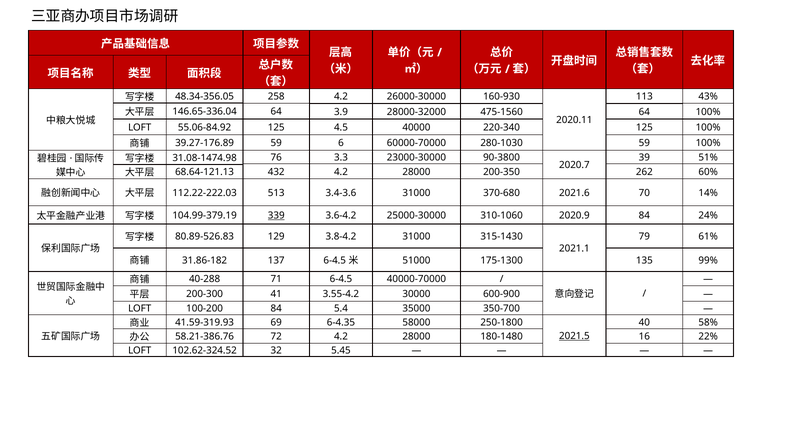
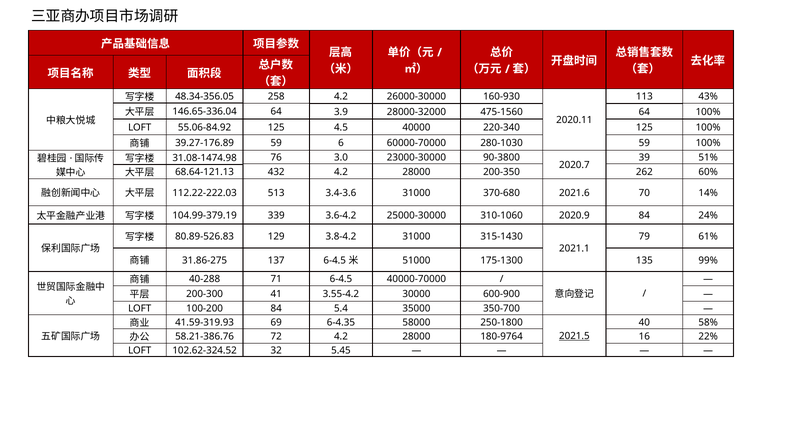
3.3: 3.3 -> 3.0 (341, 157)
339 underline: present -> none (276, 215)
31.86-182: 31.86-182 -> 31.86-275 (205, 260)
180-1480: 180-1480 -> 180-9764 (502, 336)
